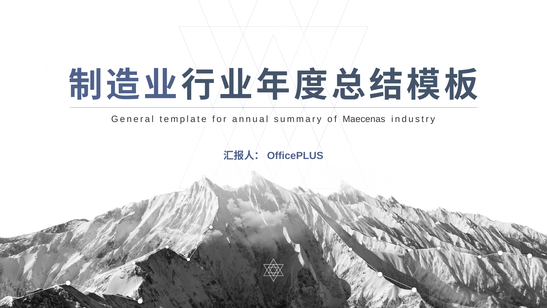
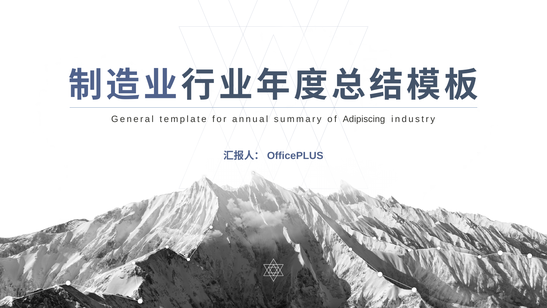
Maecenas: Maecenas -> Adipiscing (364, 119)
